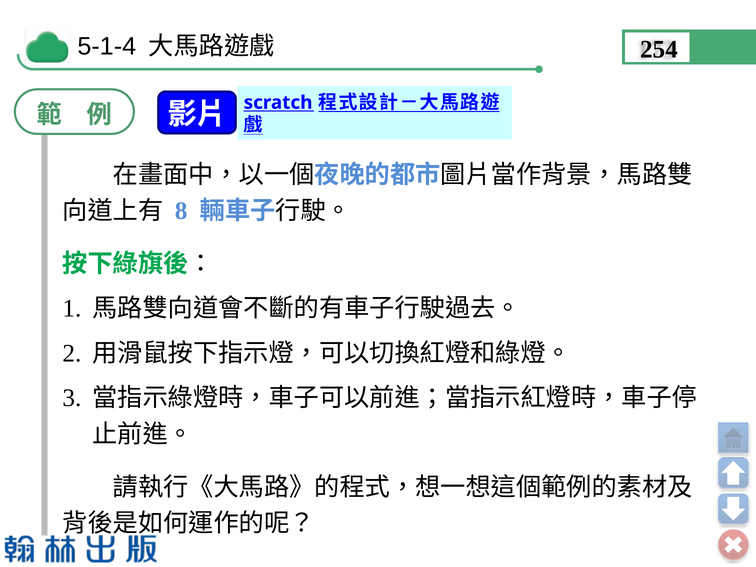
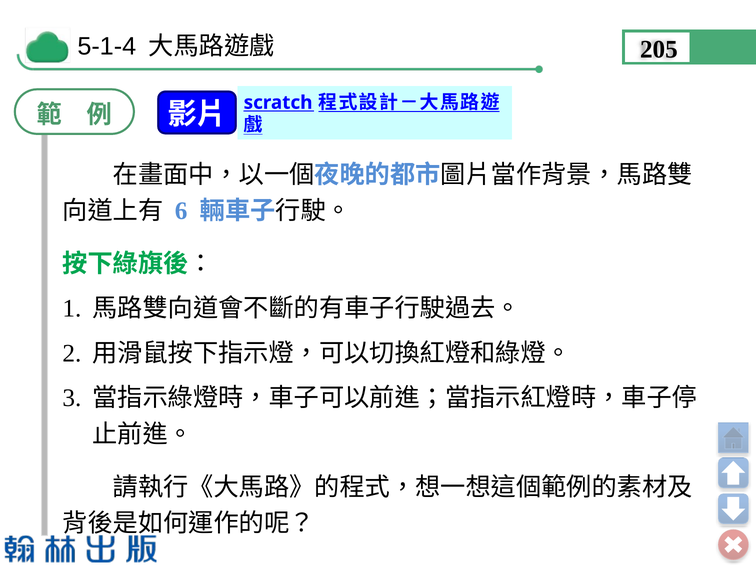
254: 254 -> 205 (659, 50)
8: 8 -> 6 (181, 211)
